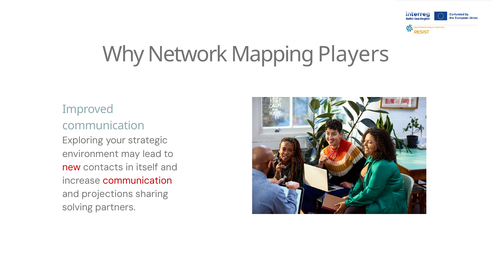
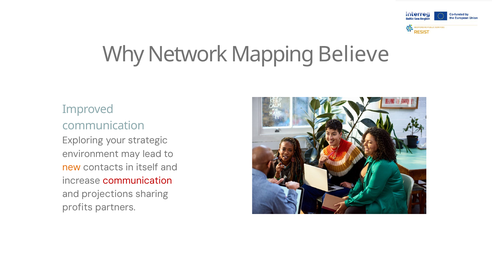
Players: Players -> Believe (354, 54)
new colour: red -> orange (71, 167)
solving: solving -> profits (77, 207)
